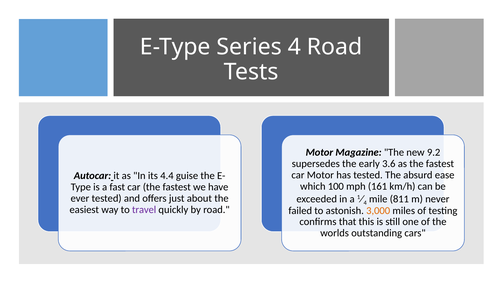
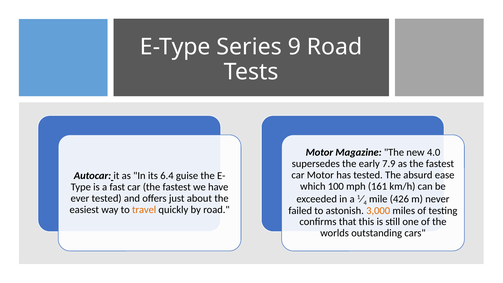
Series 4: 4 -> 9 (294, 47)
9.2: 9.2 -> 4.0 (434, 152)
3.6: 3.6 -> 7.9 (389, 164)
4.4: 4.4 -> 6.4 (167, 176)
811: 811 -> 426 (399, 199)
travel colour: purple -> orange (144, 210)
